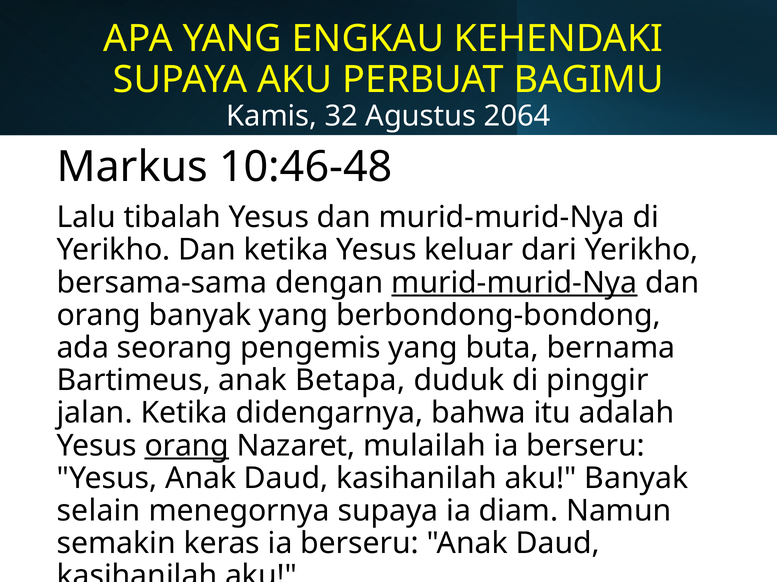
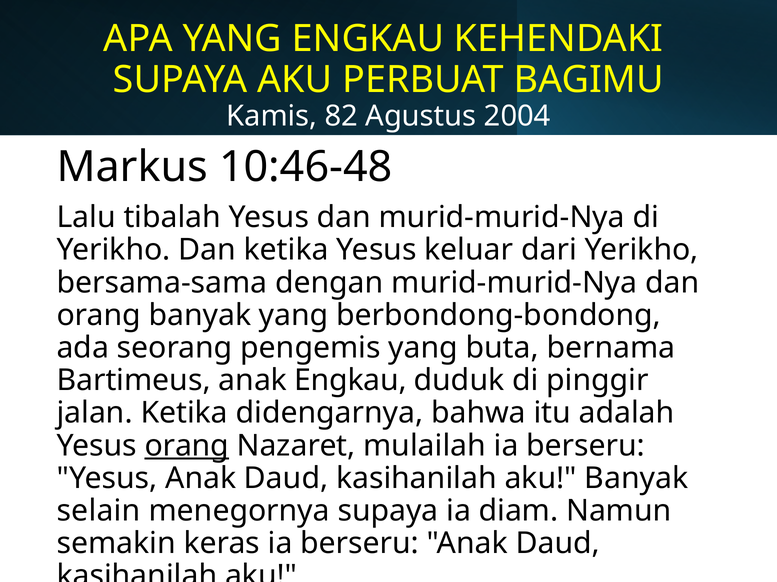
32: 32 -> 82 (341, 116)
2064: 2064 -> 2004 (517, 116)
murid-murid-Nya underline: present -> none (514, 283)
anak Betapa: Betapa -> Engkau (351, 381)
